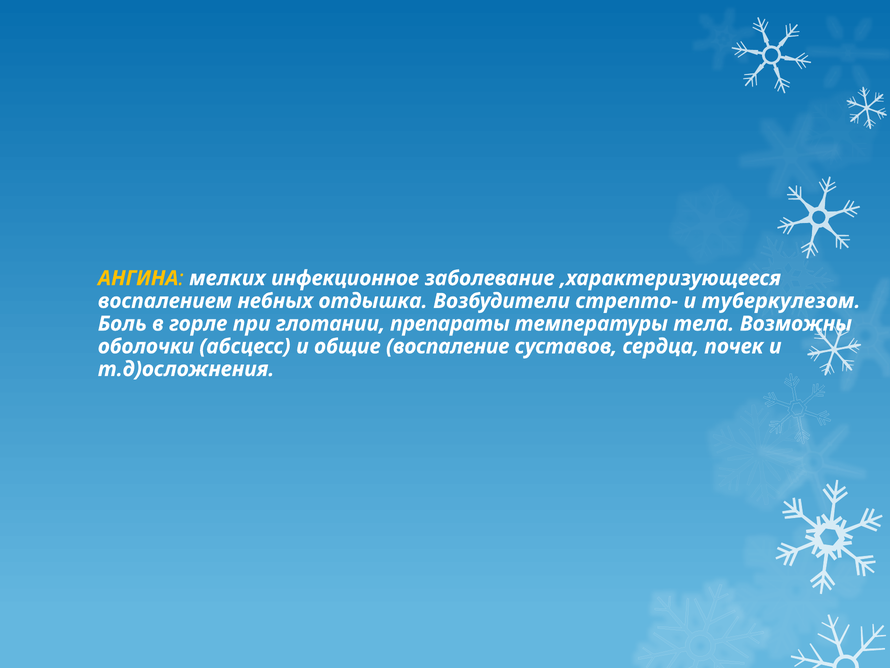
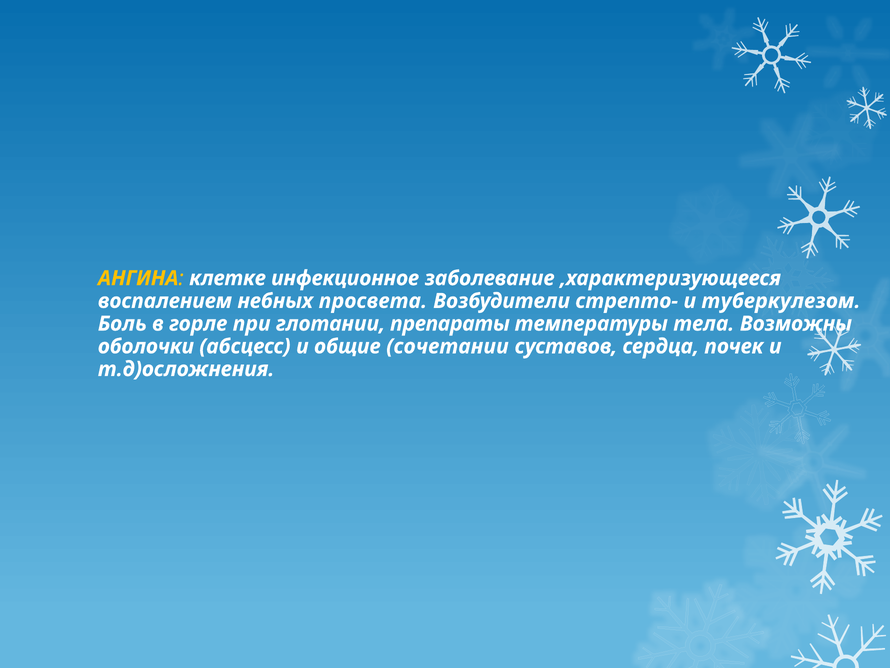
мелких: мелких -> клетке (228, 278)
отдышка: отдышка -> просвета (373, 301)
воспаление: воспаление -> сочетании (447, 346)
